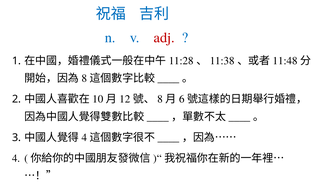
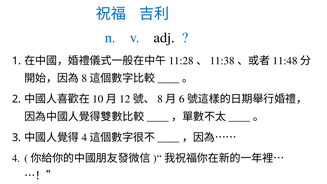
adj colour: red -> black (164, 38)
